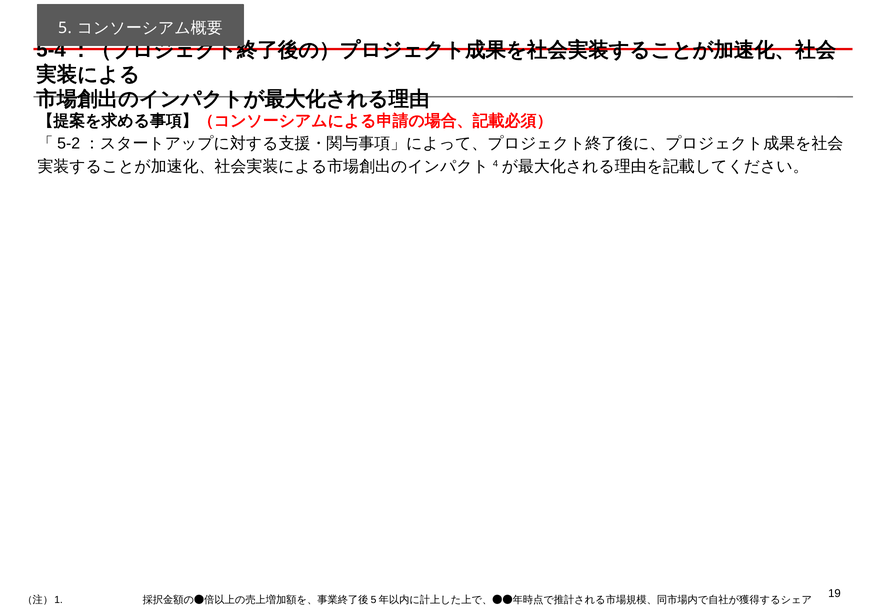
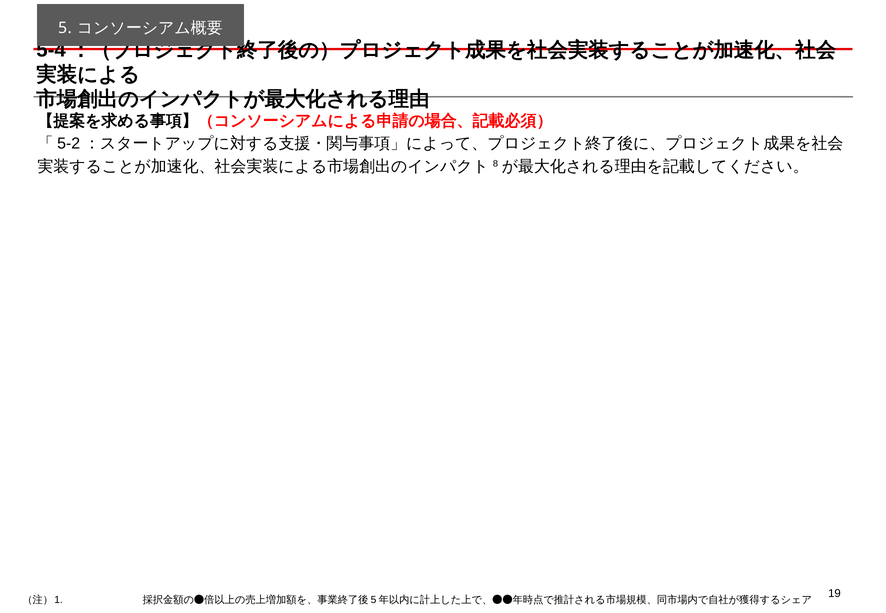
4: 4 -> 8 (496, 164)
